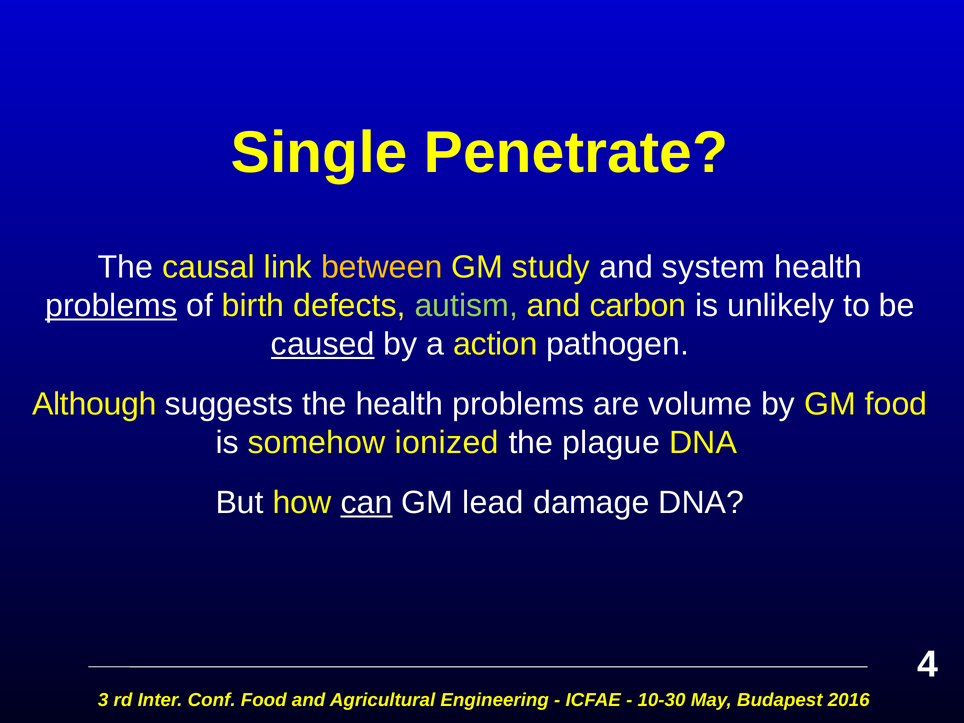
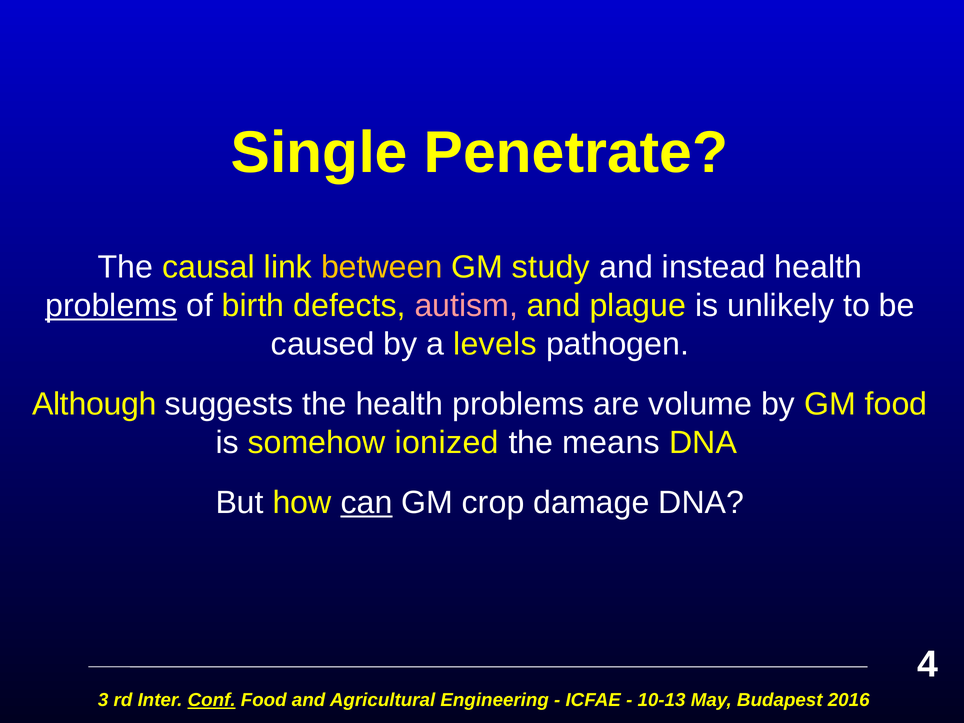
system: system -> instead (714, 267)
autism colour: light green -> pink (466, 306)
carbon: carbon -> plague (638, 306)
caused underline: present -> none (323, 344)
action: action -> levels (495, 344)
plague: plague -> means (611, 443)
lead: lead -> crop (493, 503)
Conf underline: none -> present (212, 700)
10-30: 10-30 -> 10-13 (661, 700)
